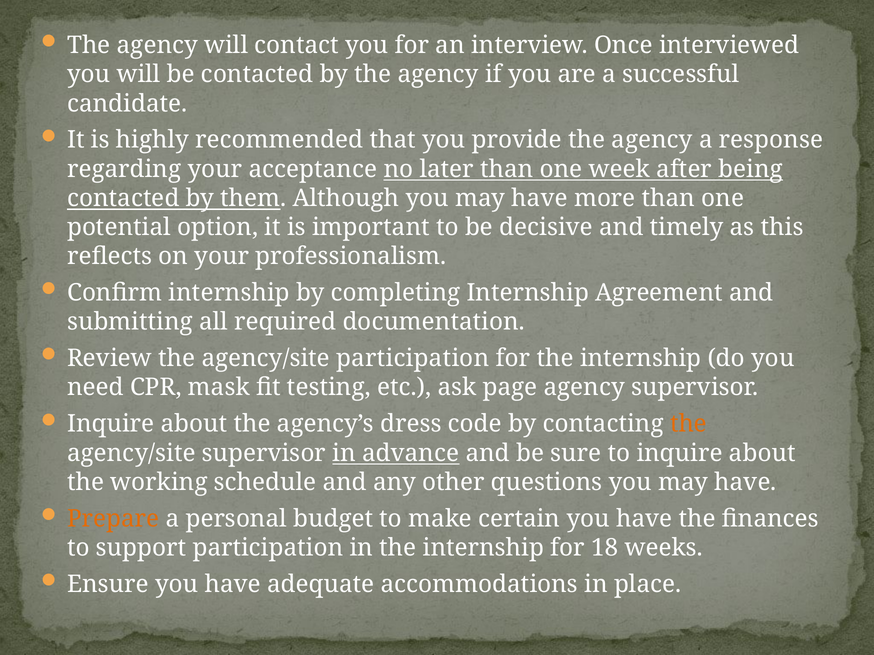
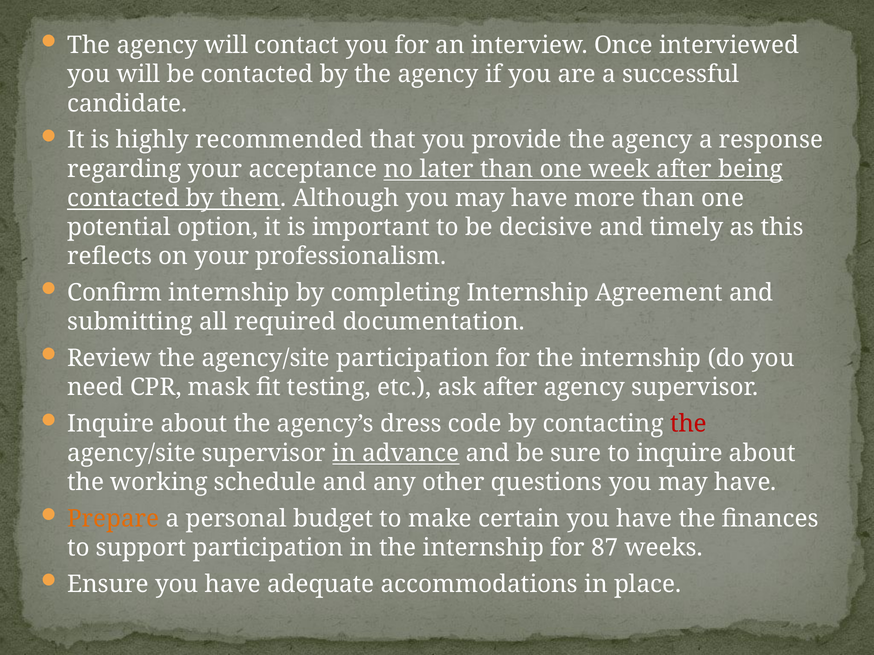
ask page: page -> after (510, 388)
the colour: orange -> red (688, 424)
18: 18 -> 87 (605, 548)
